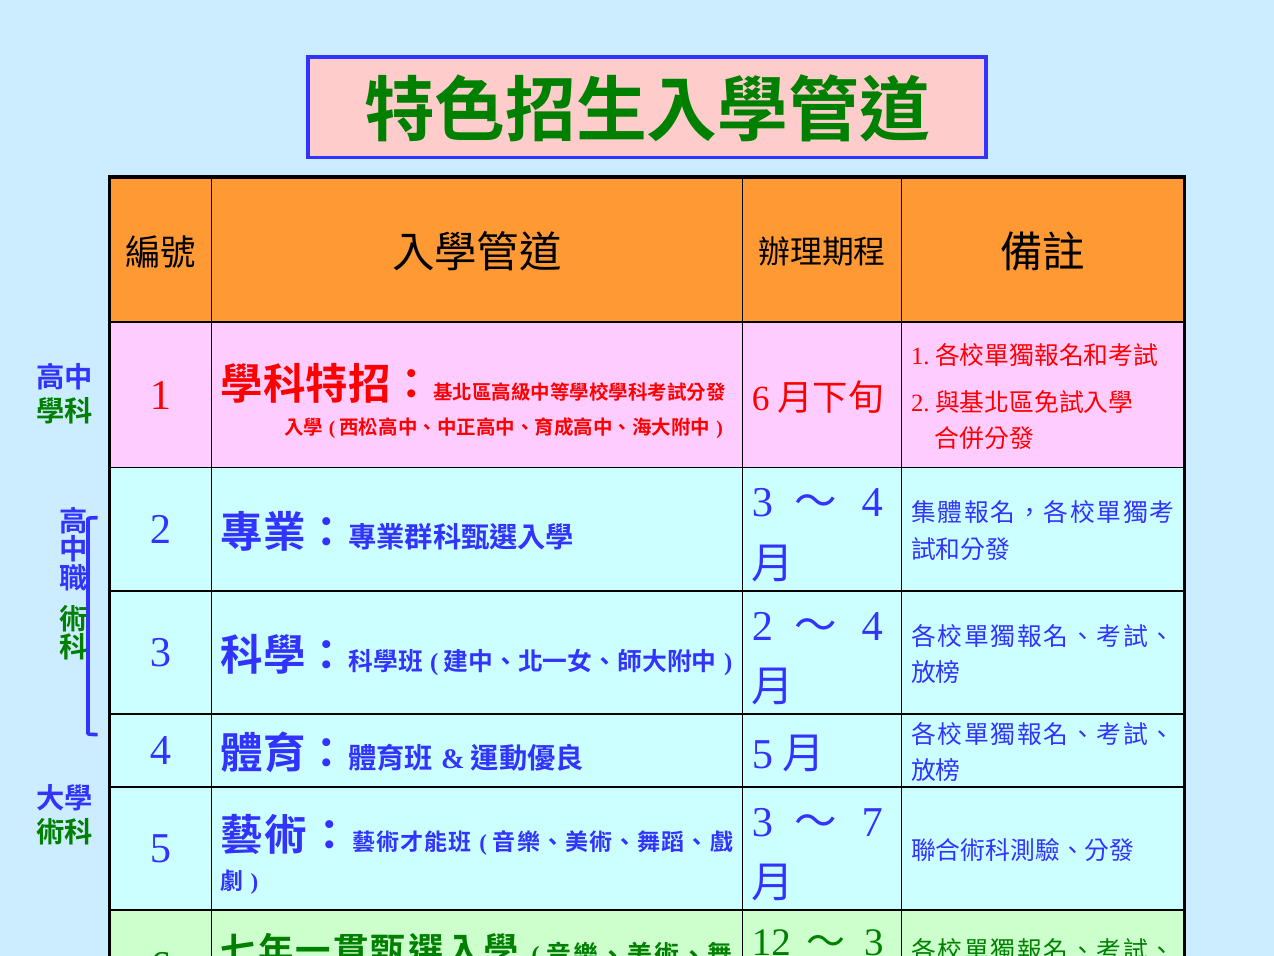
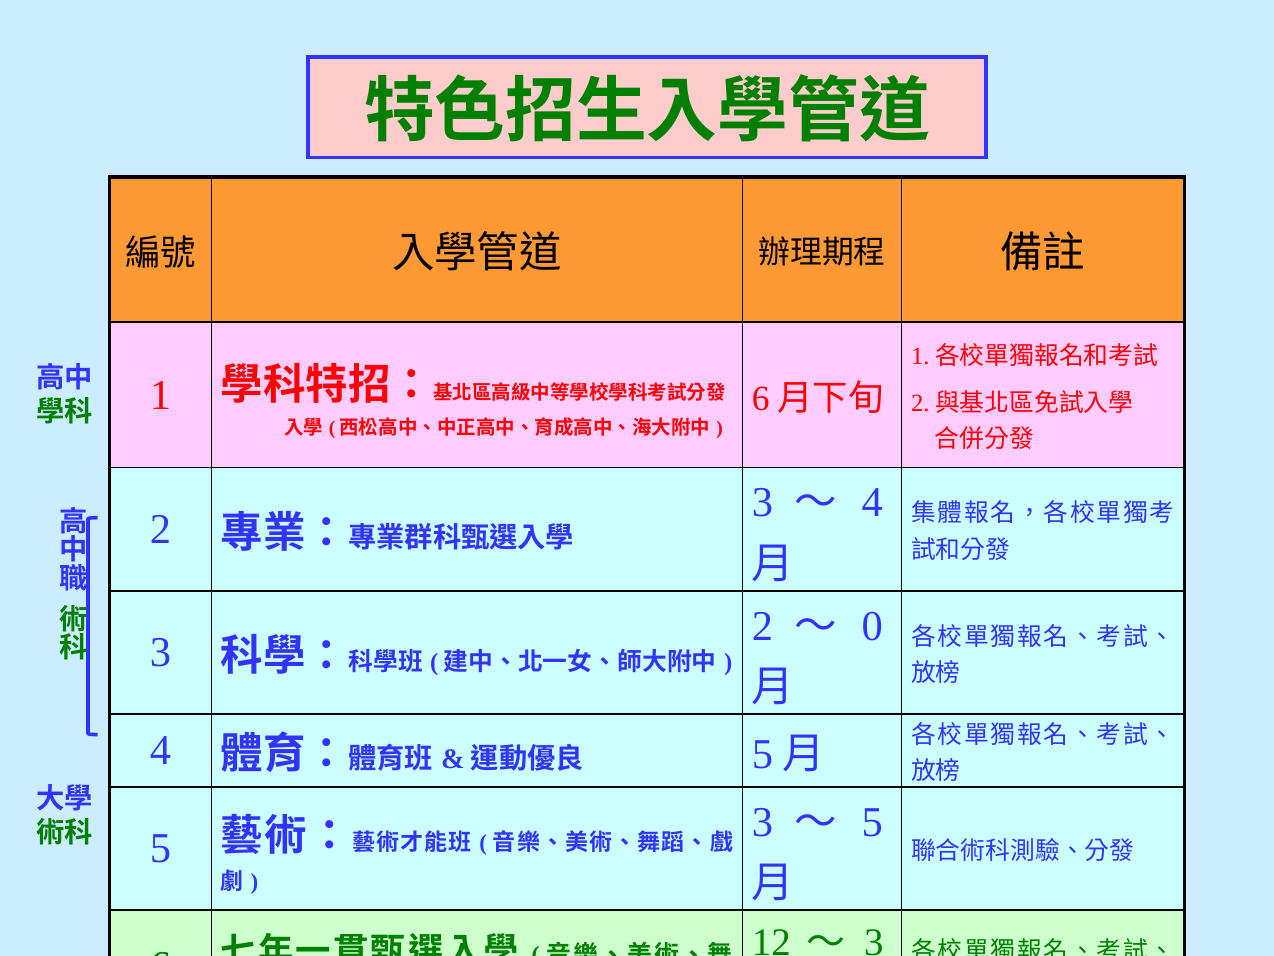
4: 4 -> 0 (872, 626)
7: 7 -> 5 (872, 822)
